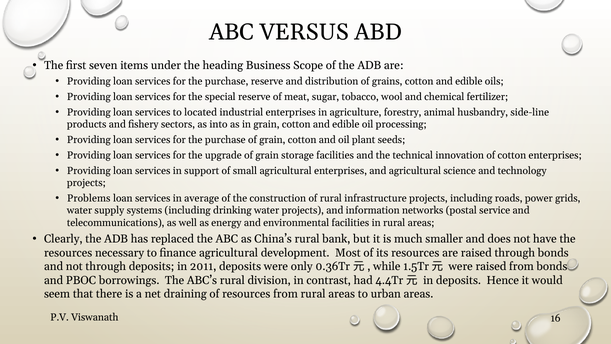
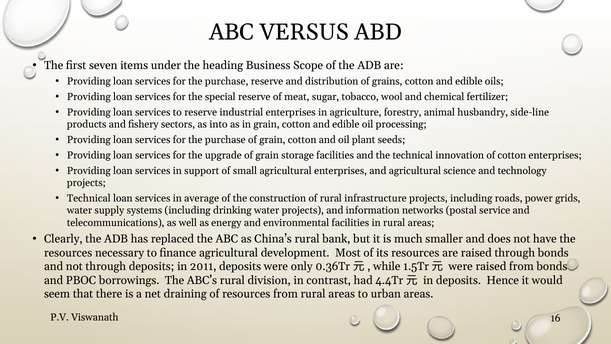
to located: located -> reserve (201, 112)
Problems: Problems -> Technical (89, 198)
